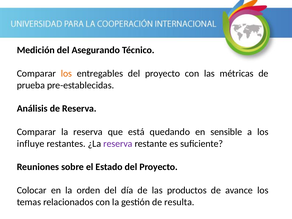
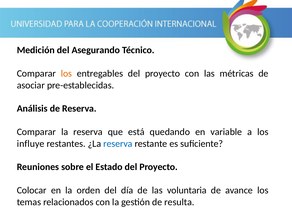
prueba: prueba -> asociar (31, 85)
sensible: sensible -> variable (226, 132)
reserva colour: purple -> blue (118, 144)
productos: productos -> voluntaria (187, 190)
